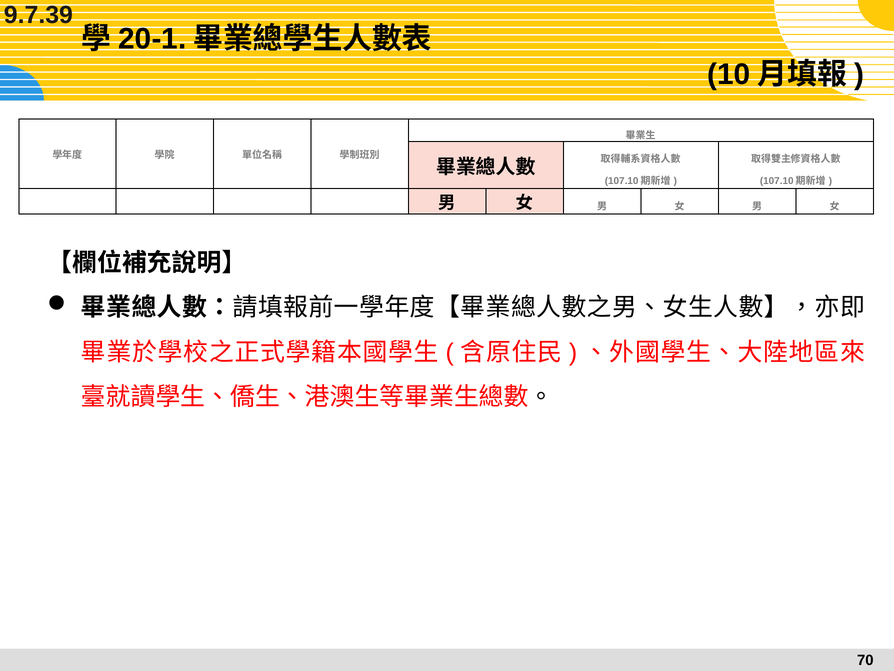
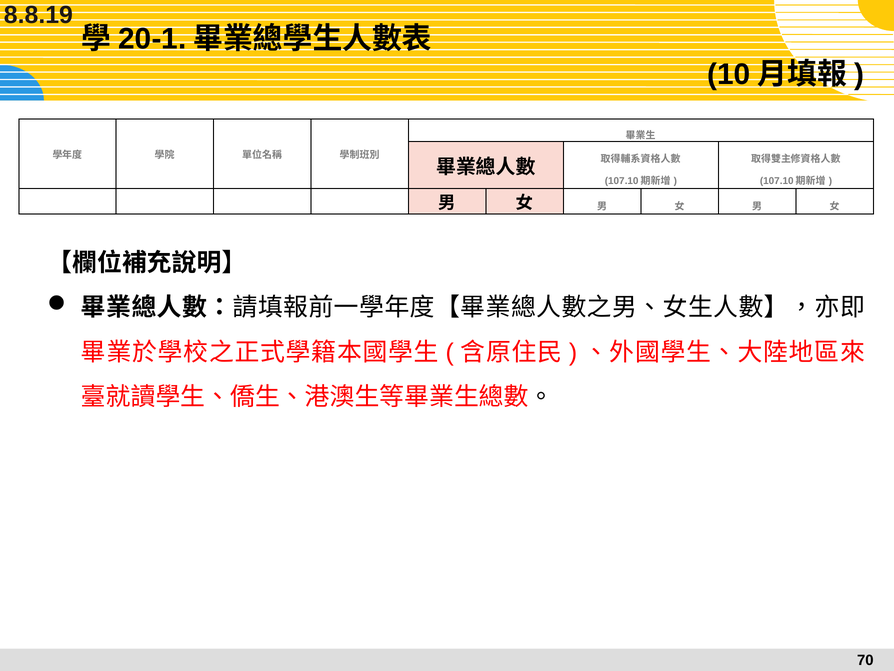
9.7.39: 9.7.39 -> 8.8.19 (38, 15)
